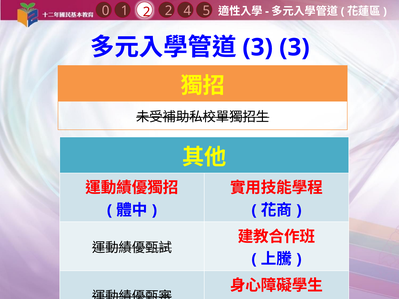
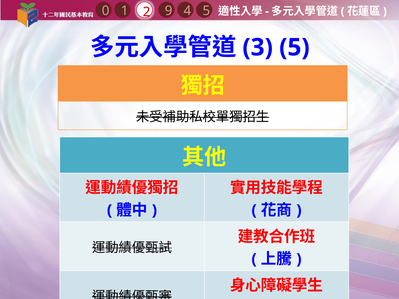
2 2: 2 -> 9 (169, 11)
3 3: 3 -> 5 (294, 47)
